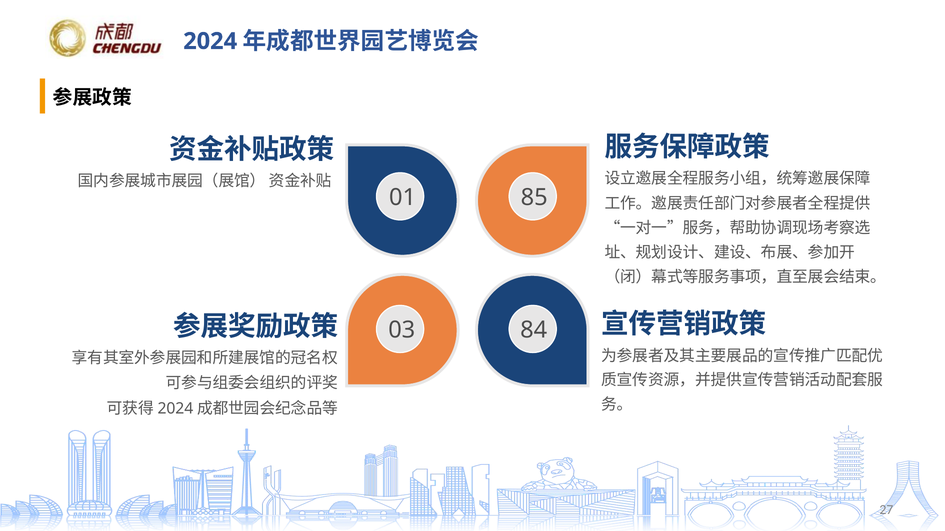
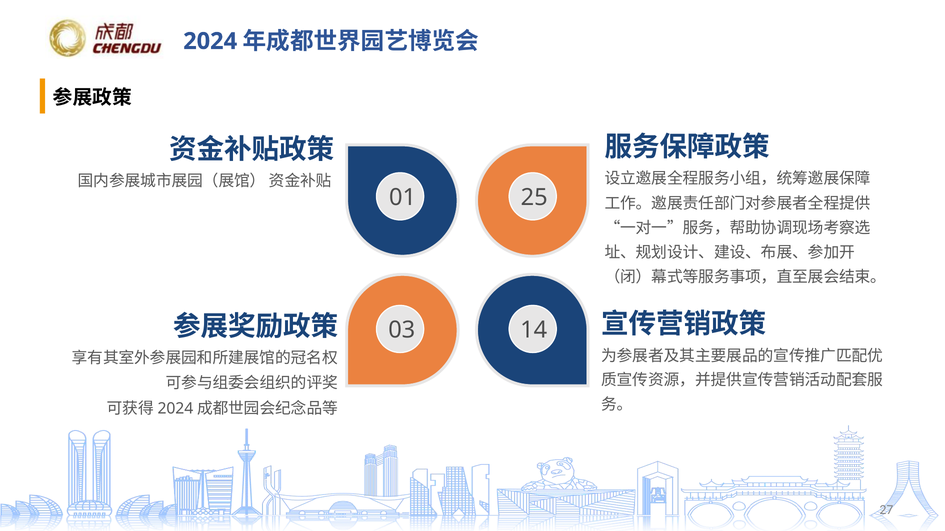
85: 85 -> 25 (534, 197)
84: 84 -> 14 (534, 330)
